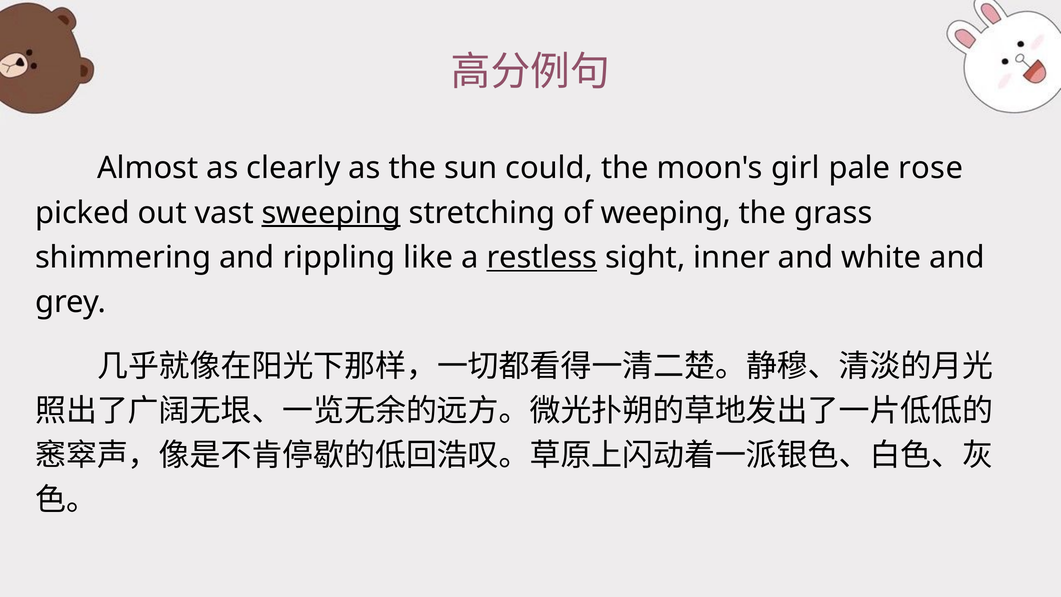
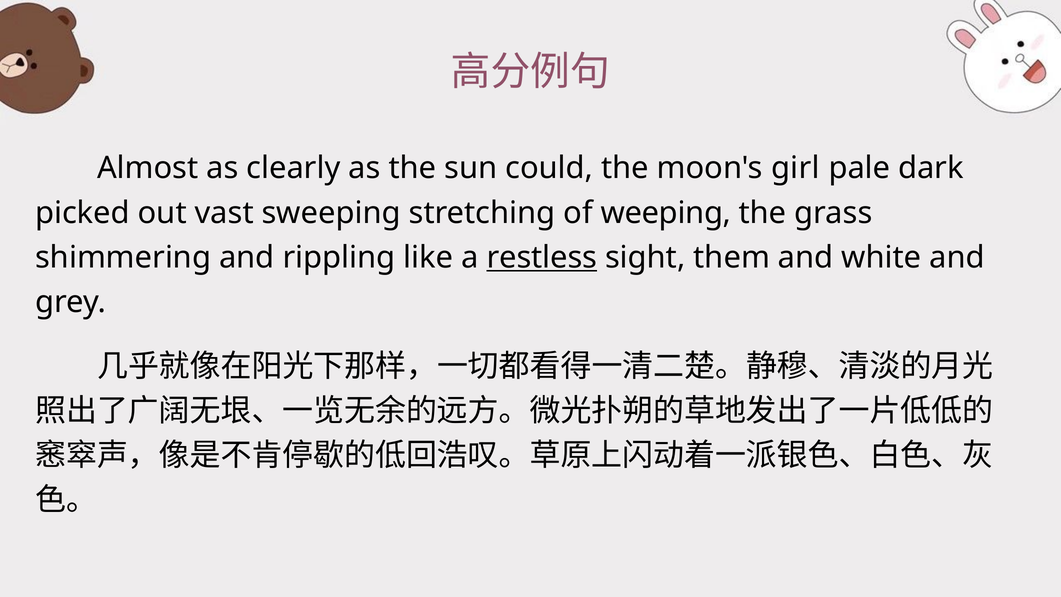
rose: rose -> dark (931, 168)
sweeping underline: present -> none (331, 213)
inner: inner -> them (732, 257)
